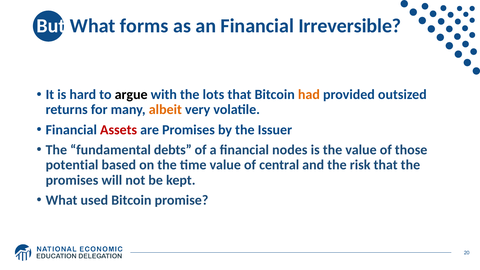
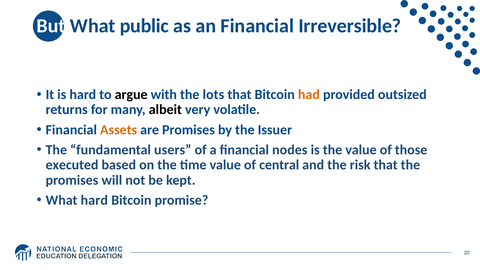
forms: forms -> public (144, 26)
albeit colour: orange -> black (165, 110)
Assets colour: red -> orange (119, 130)
debts: debts -> users (173, 150)
potential: potential -> executed (72, 165)
What used: used -> hard (94, 200)
